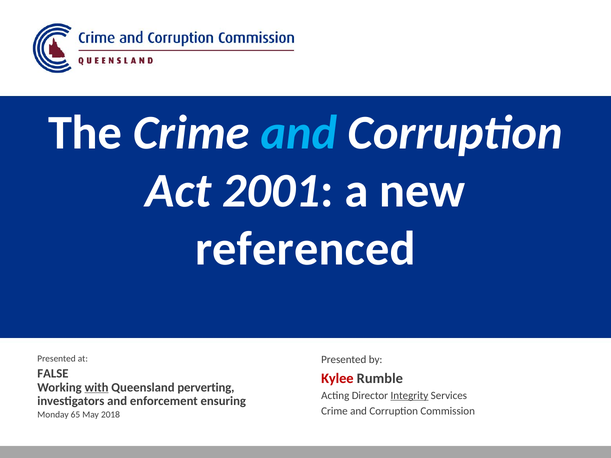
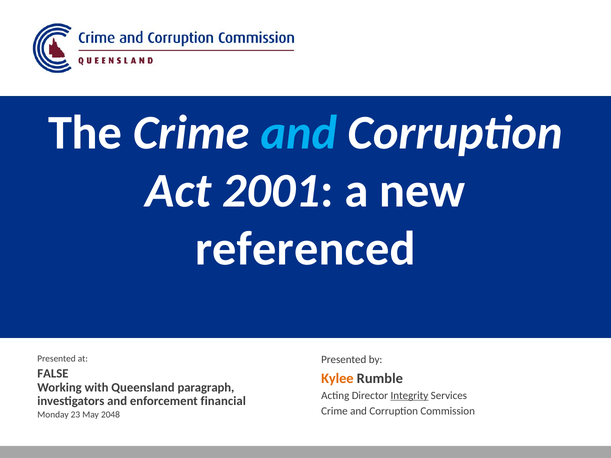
Kylee colour: red -> orange (337, 378)
with underline: present -> none (97, 388)
perverting: perverting -> paragraph (206, 388)
ensuring: ensuring -> financial (223, 401)
65: 65 -> 23 (75, 415)
2018: 2018 -> 2048 (110, 415)
